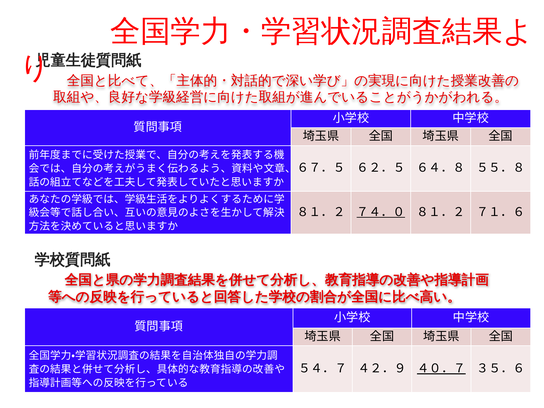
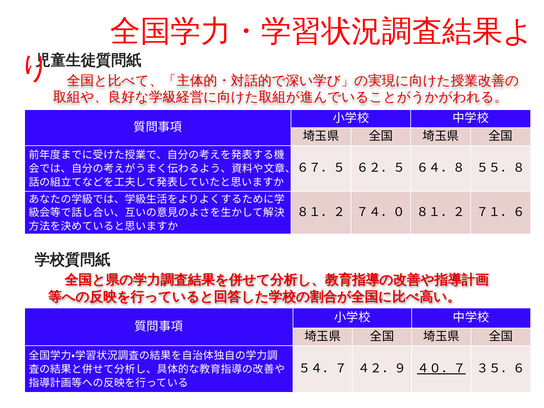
７４．０ underline: present -> none (381, 212)
